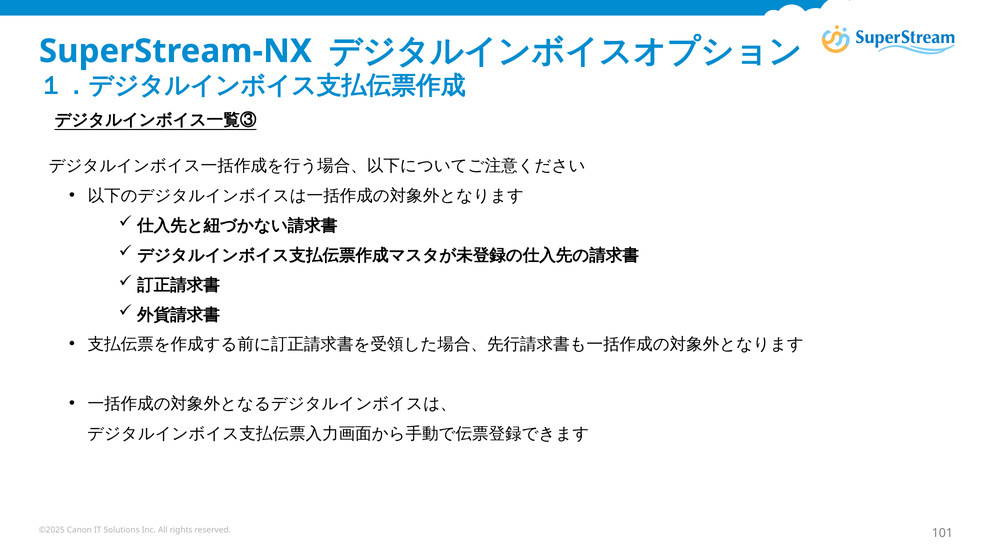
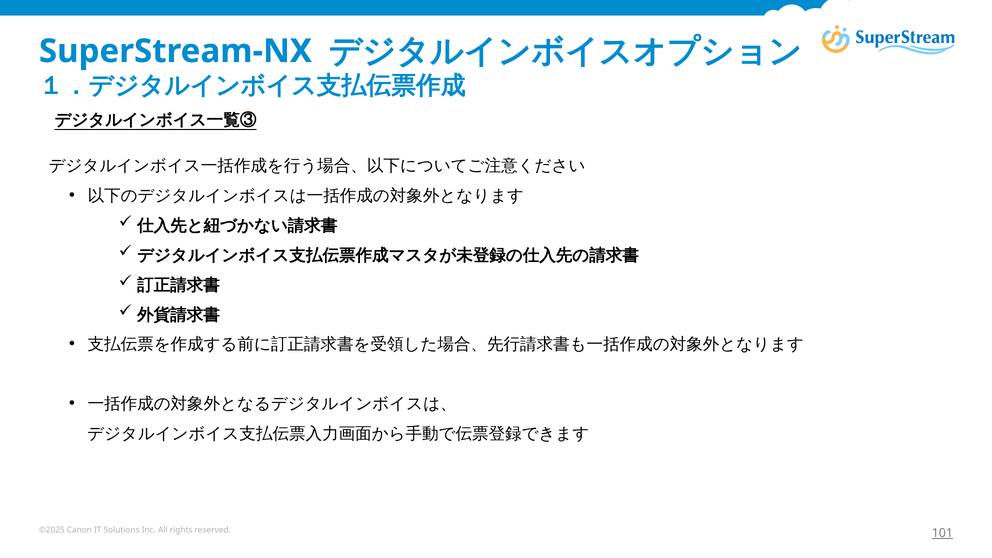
101 underline: none -> present (942, 533)
